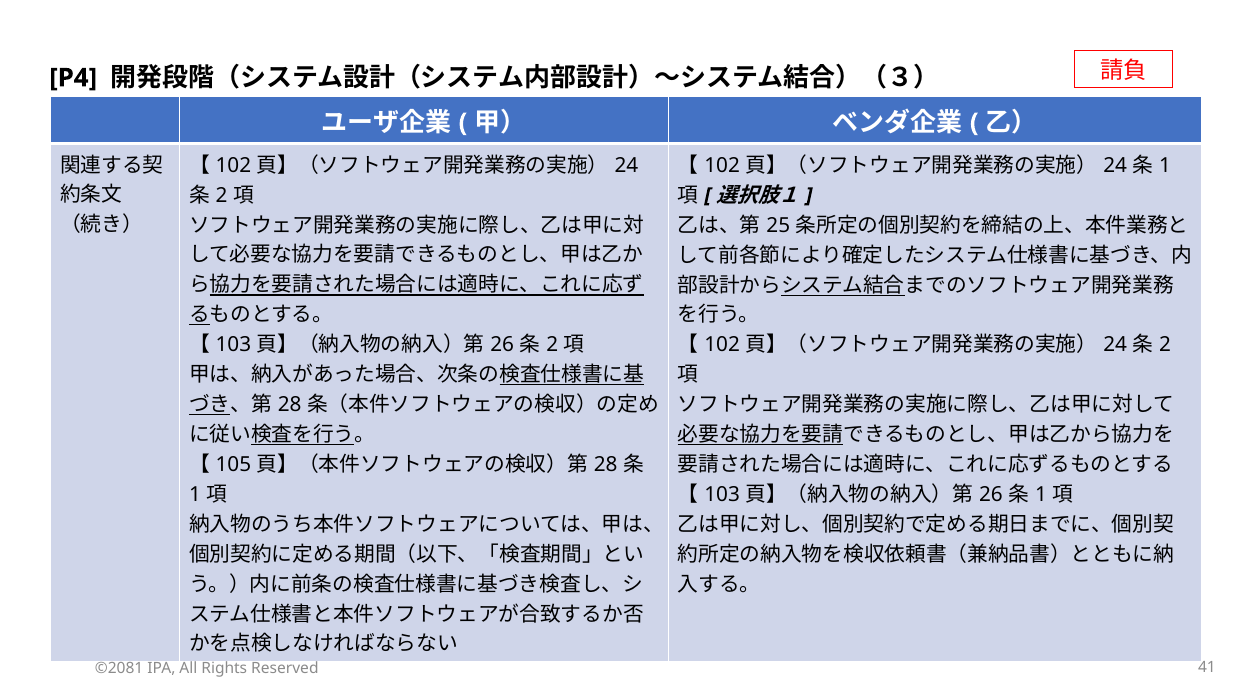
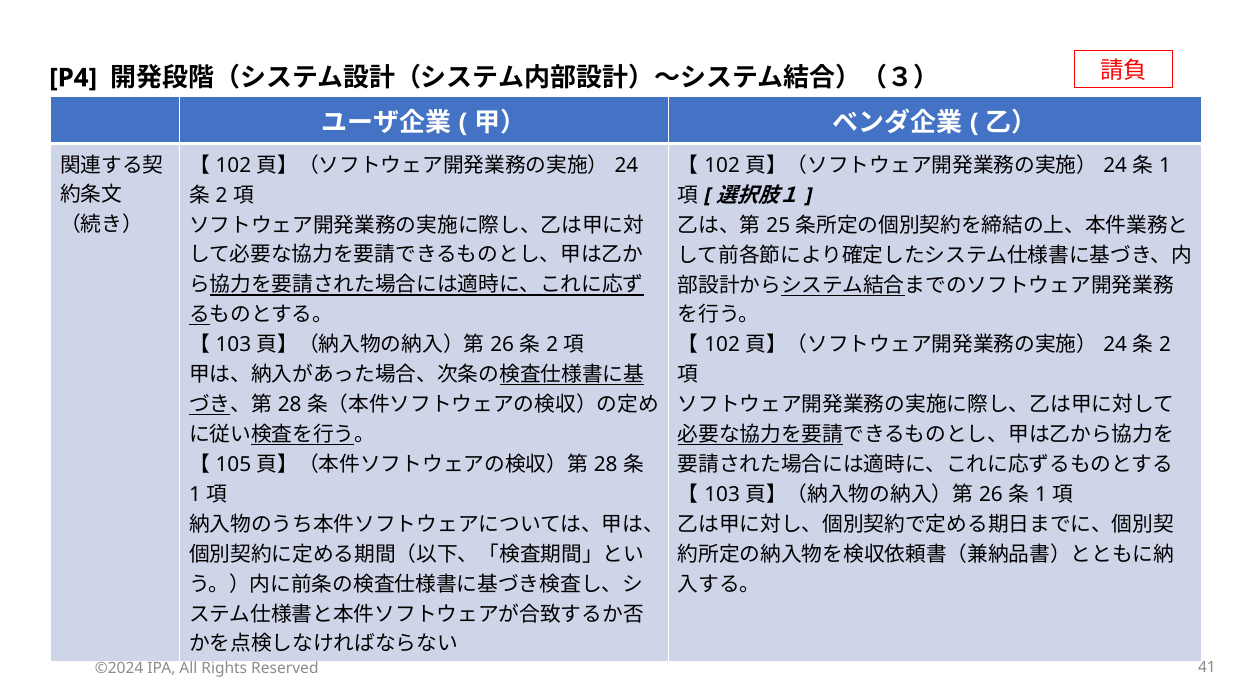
©2081: ©2081 -> ©2024 (119, 669)
